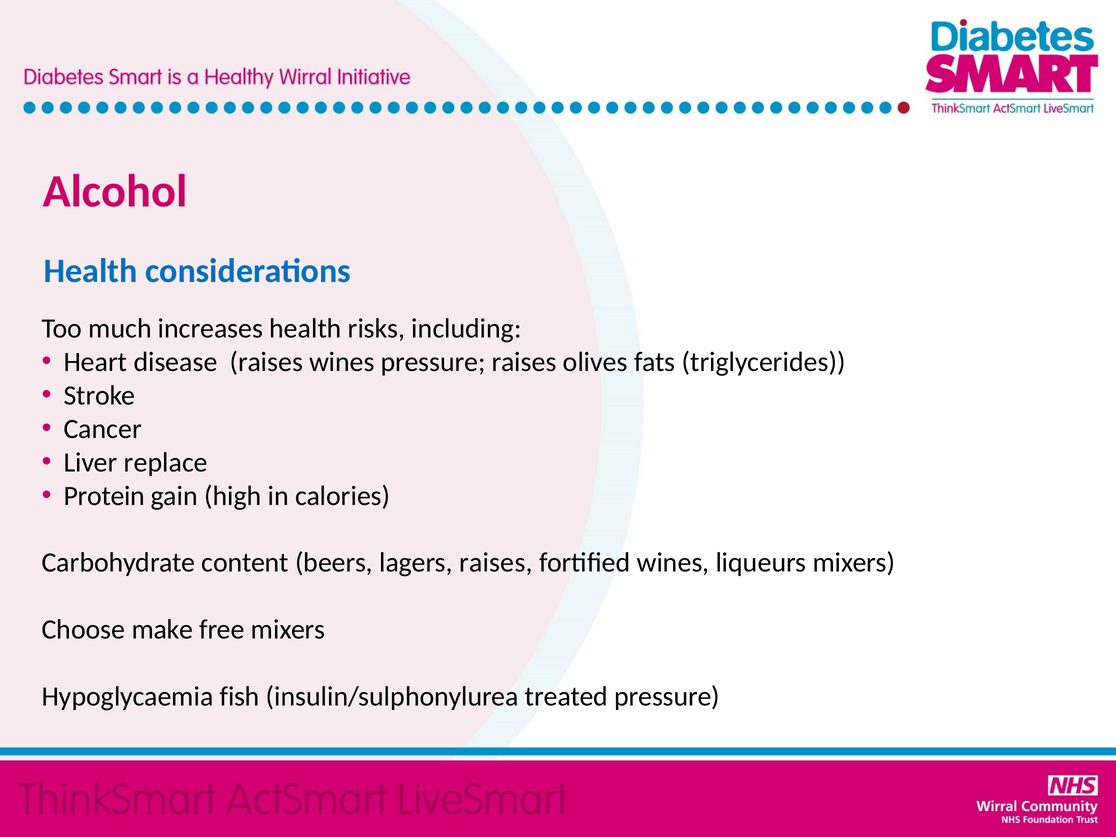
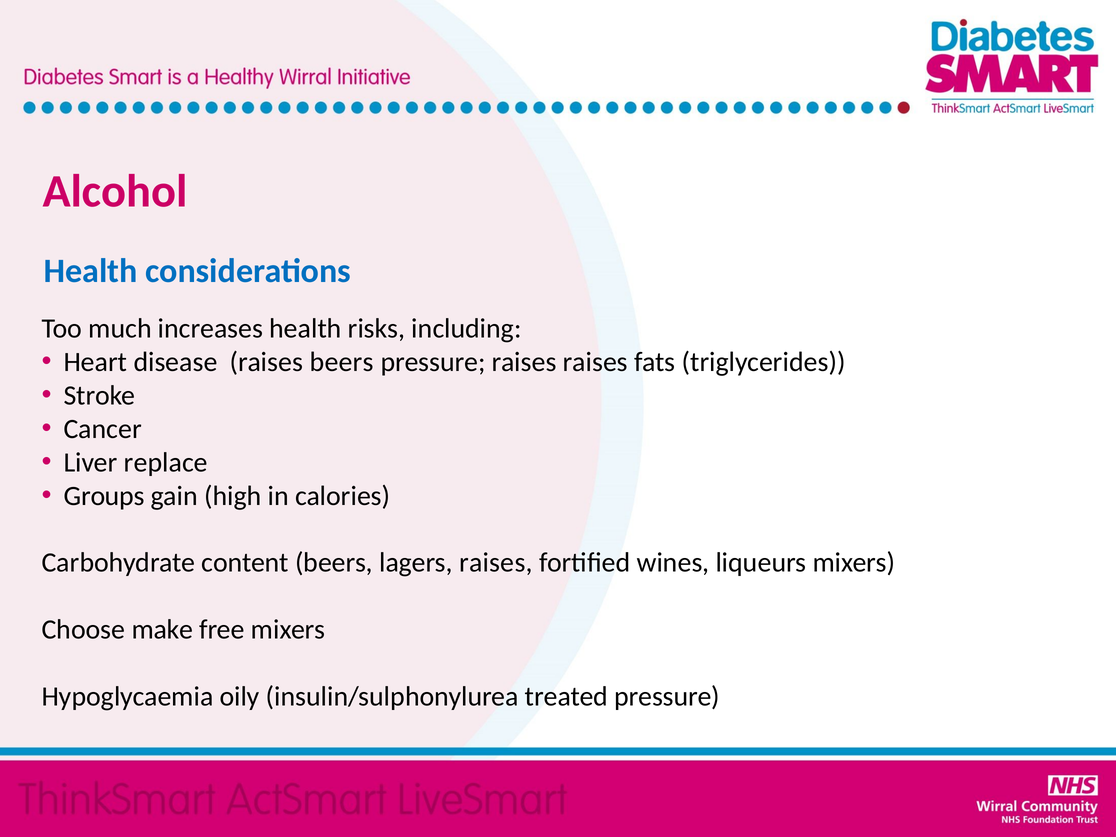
raises wines: wines -> beers (342, 362)
raises olives: olives -> raises (595, 362)
Protein: Protein -> Groups (104, 496)
fish: fish -> oily (240, 697)
